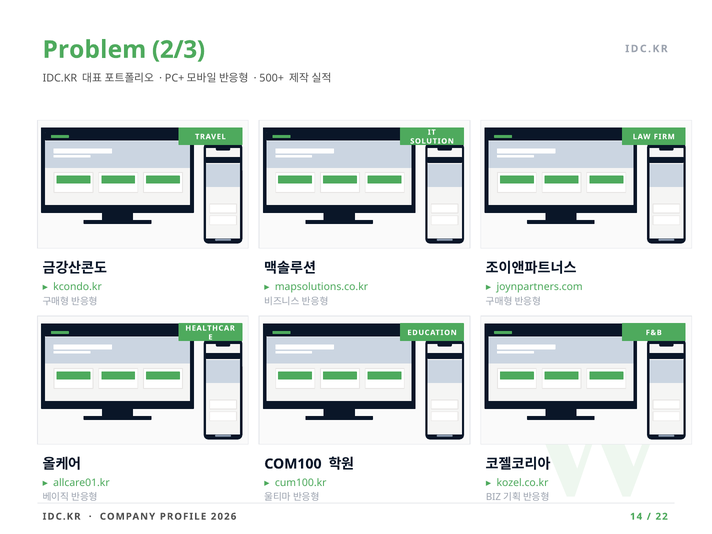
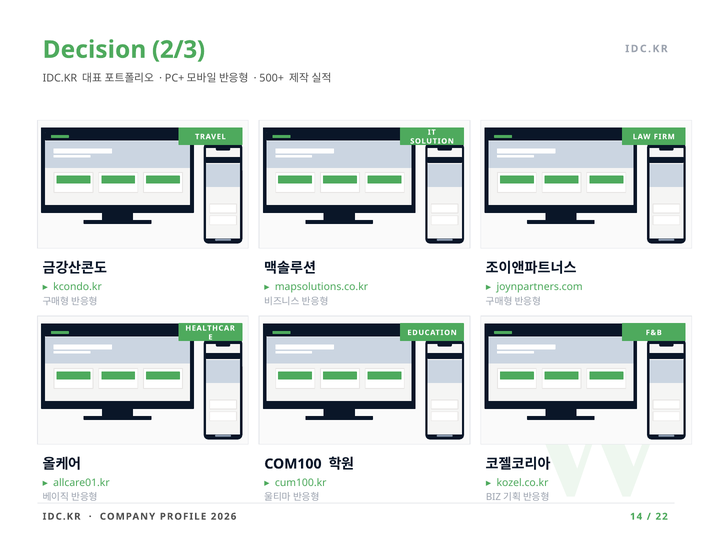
Problem: Problem -> Decision (94, 50)
